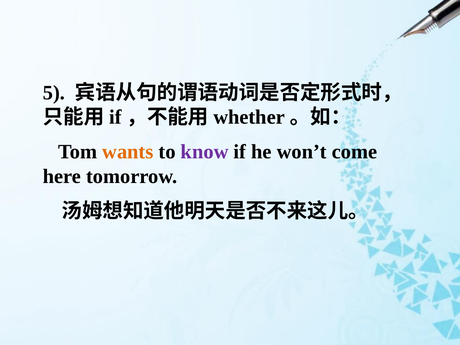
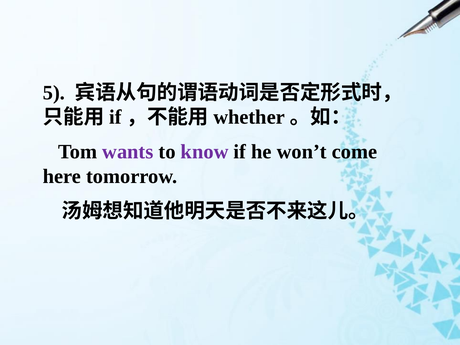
wants colour: orange -> purple (128, 152)
